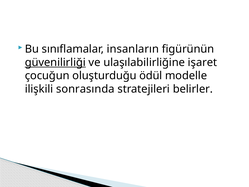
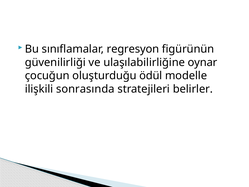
insanların: insanların -> regresyon (133, 49)
güvenilirliği underline: present -> none (55, 62)
işaret: işaret -> oynar (203, 62)
